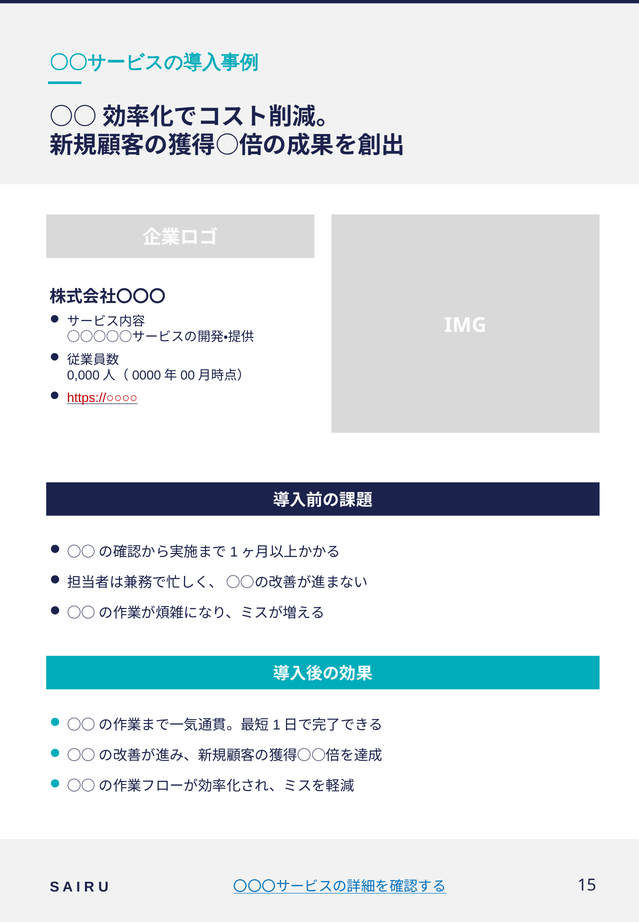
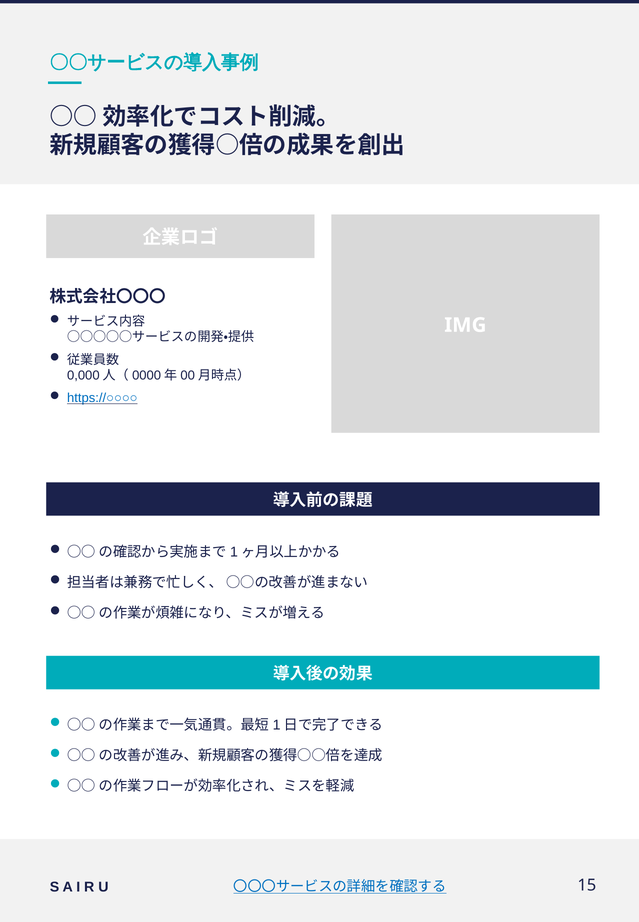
https://○○○○ colour: red -> blue (102, 399)
